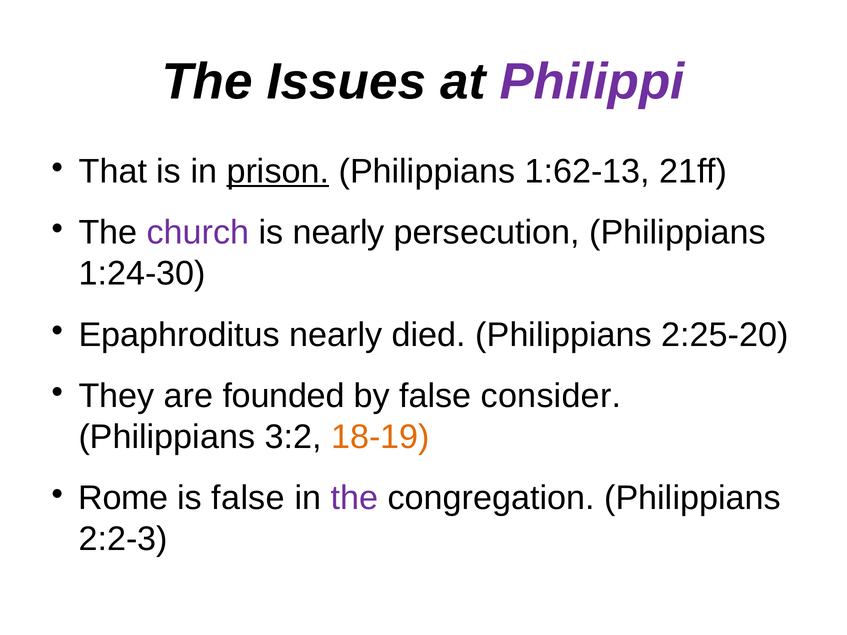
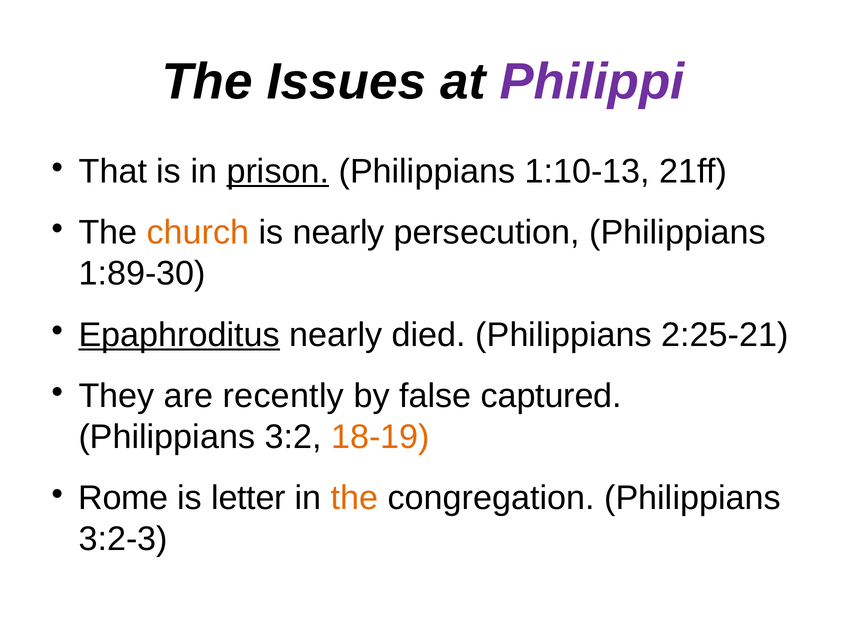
1:62-13: 1:62-13 -> 1:10-13 (587, 172)
church colour: purple -> orange (198, 233)
1:24-30: 1:24-30 -> 1:89-30 (142, 274)
Epaphroditus underline: none -> present (179, 335)
2:25-20: 2:25-20 -> 2:25-21 (725, 335)
founded: founded -> recently (283, 396)
consider: consider -> captured (551, 396)
is false: false -> letter (248, 498)
the colour: purple -> orange (355, 498)
2:2-3: 2:2-3 -> 3:2-3 (123, 539)
